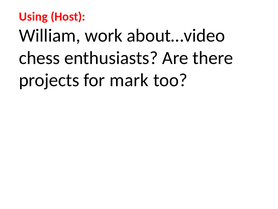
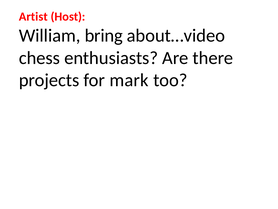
Using: Using -> Artist (33, 17)
work: work -> bring (104, 36)
